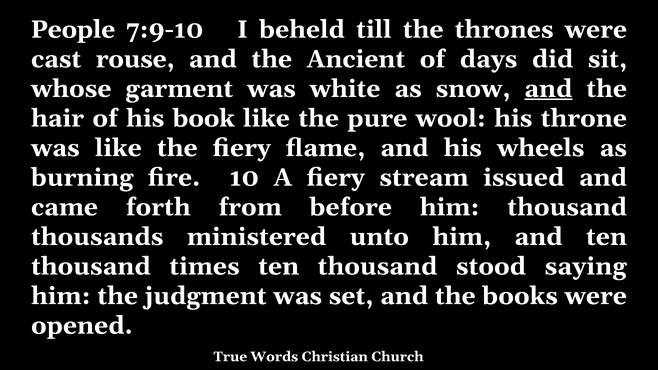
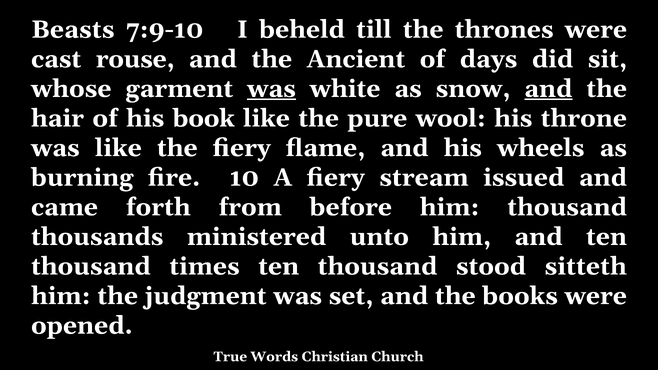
People: People -> Beasts (73, 30)
was underline: none -> present (271, 89)
saying: saying -> sitteth (586, 266)
